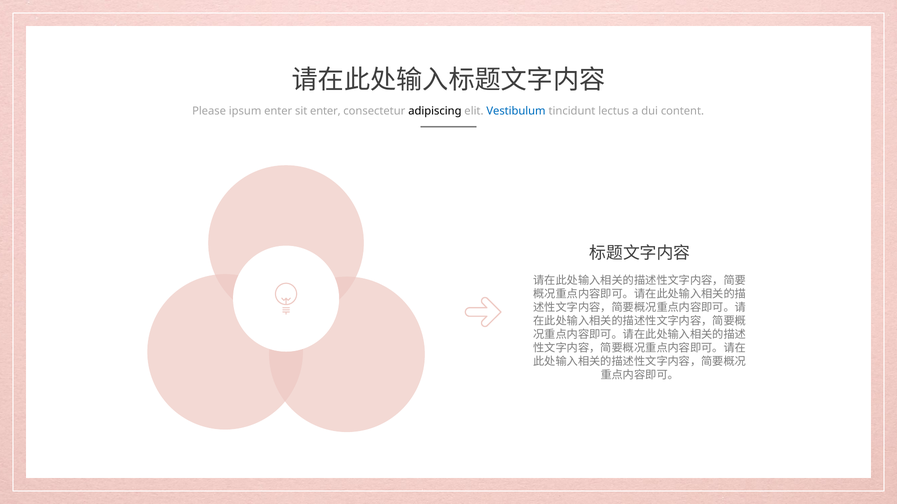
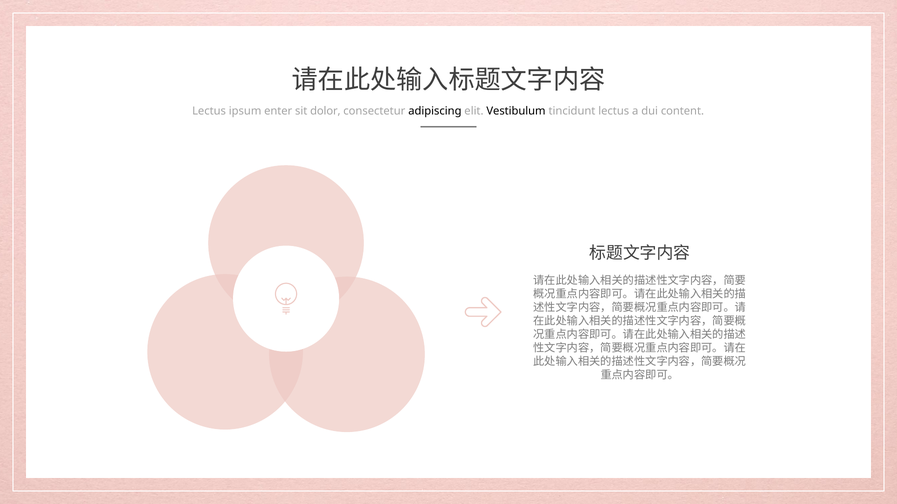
Please: Please -> Lectus (209, 111)
sit enter: enter -> dolor (325, 111)
Vestibulum colour: blue -> black (516, 111)
